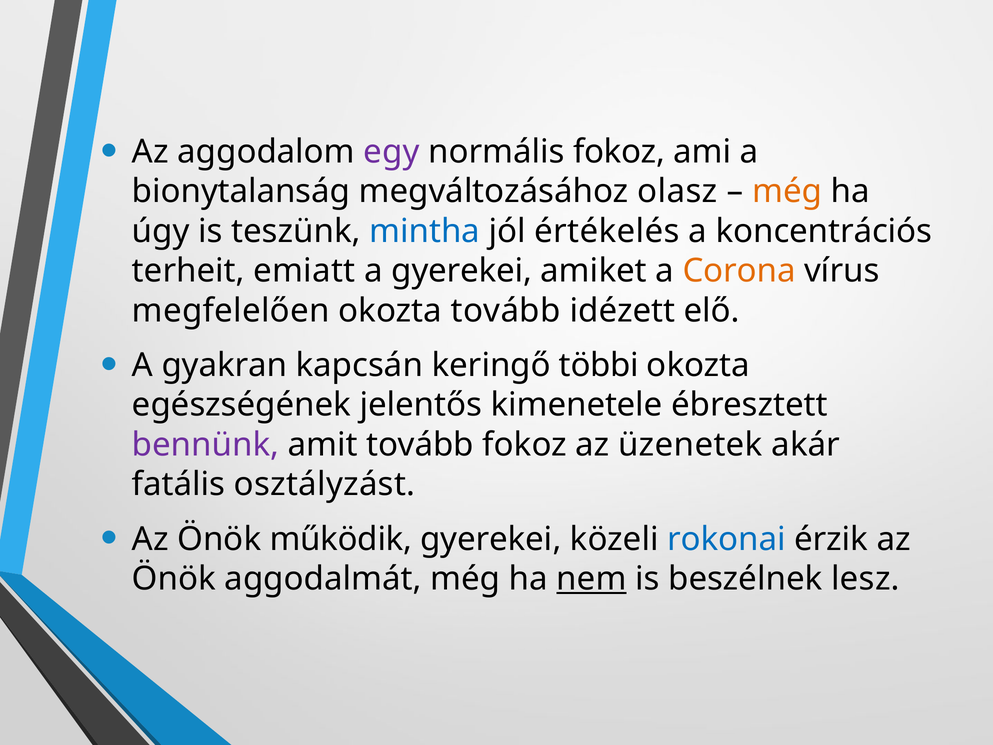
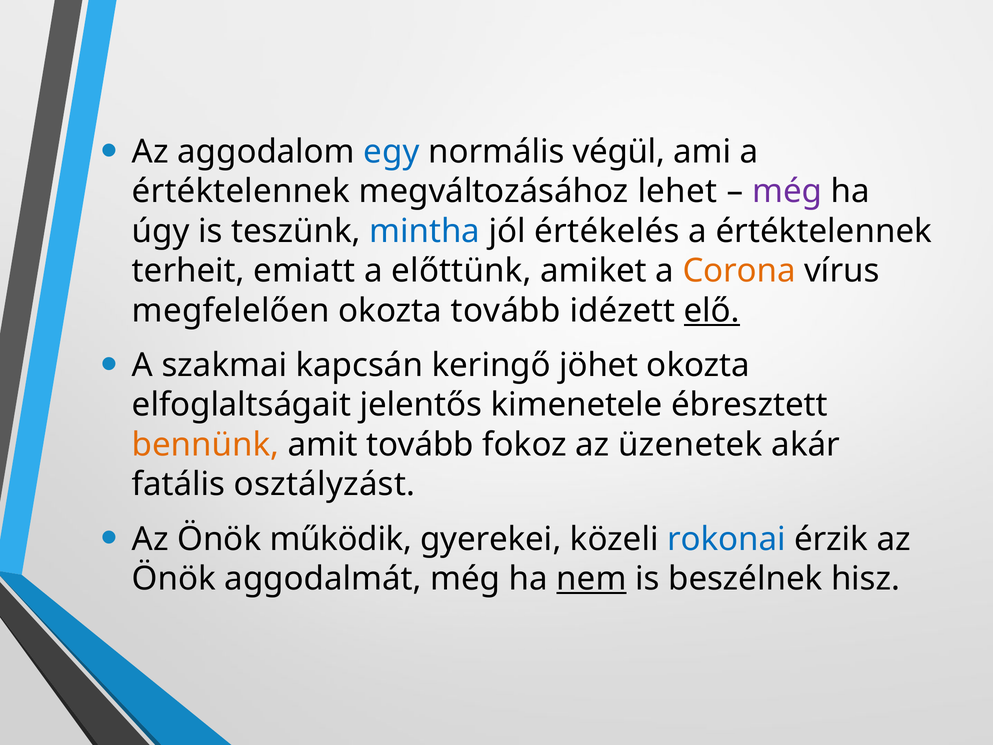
egy colour: purple -> blue (391, 152)
normális fokoz: fokoz -> végül (619, 152)
bionytalanság: bionytalanság -> értéktelennek (241, 191)
olasz: olasz -> lehet (677, 191)
még colour: orange -> purple (787, 191)
koncentrációs: koncentrációs -> értéktelennek (824, 231)
a gyerekei: gyerekei -> előttünk (462, 271)
elő underline: none -> present (712, 311)
gyakran: gyakran -> szakmai (224, 365)
többi: többi -> jöhet (599, 365)
egészségének: egészségének -> elfoglaltságait (242, 405)
bennünk colour: purple -> orange (206, 445)
lesz: lesz -> hisz (866, 579)
